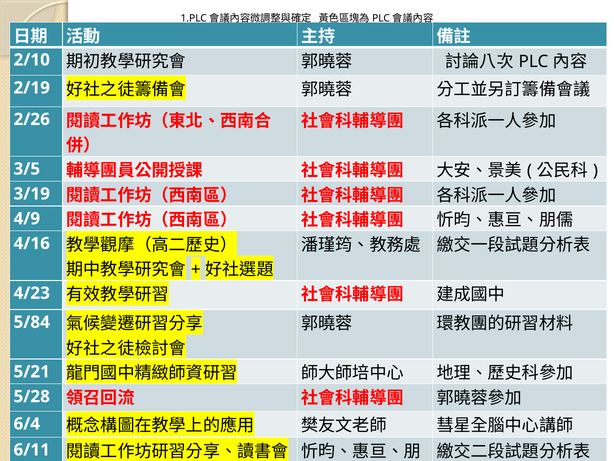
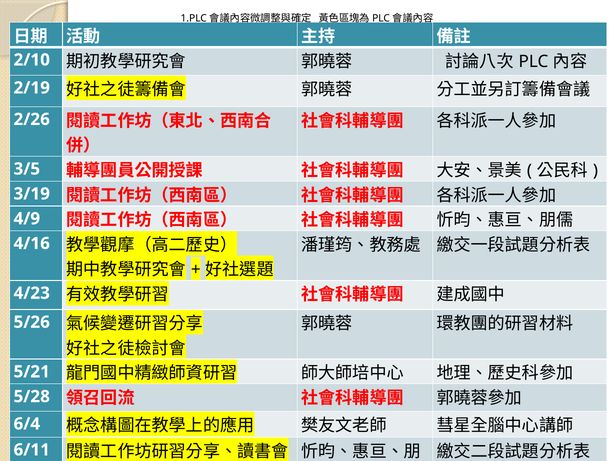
5/84: 5/84 -> 5/26 (32, 322)
